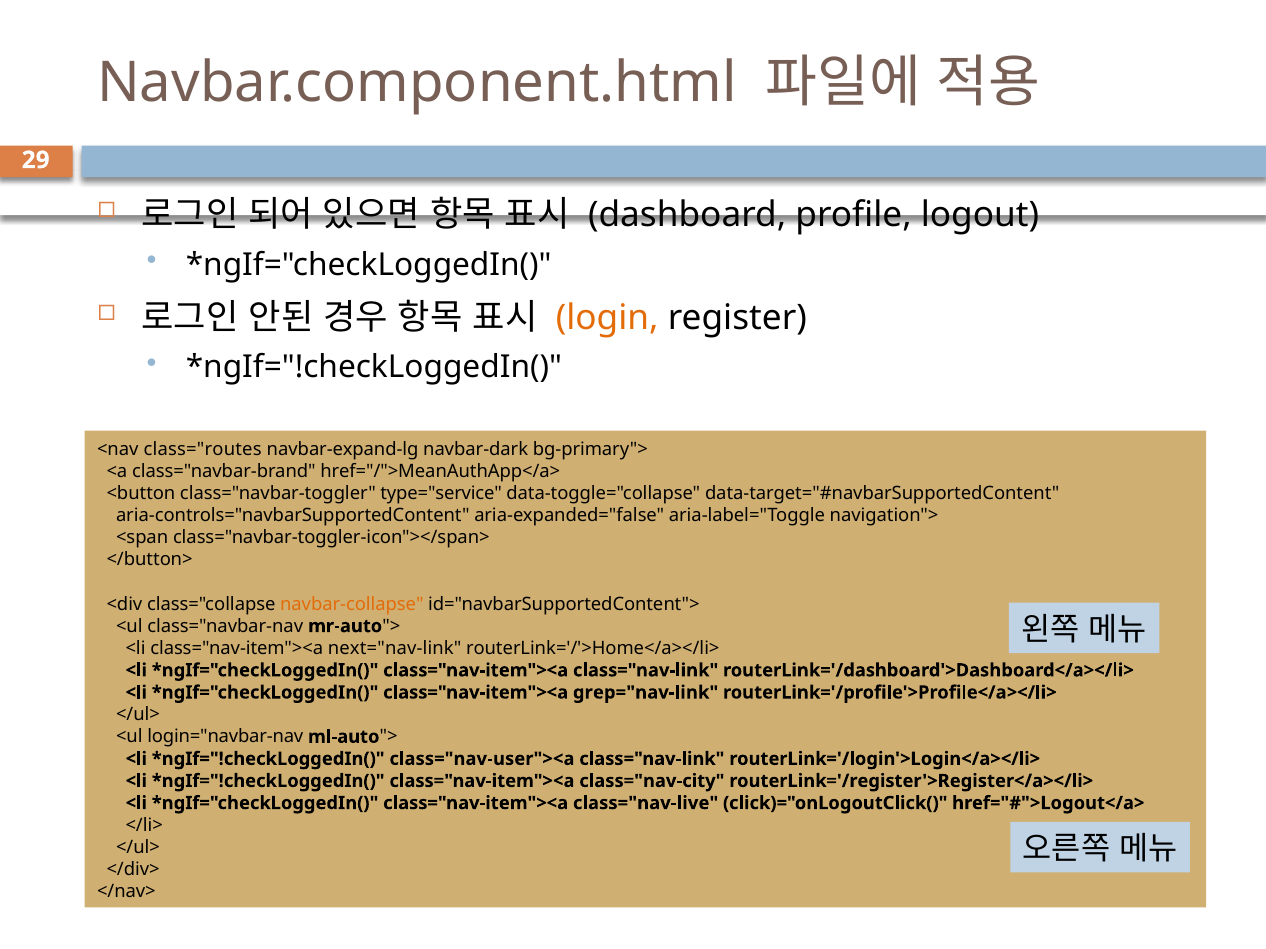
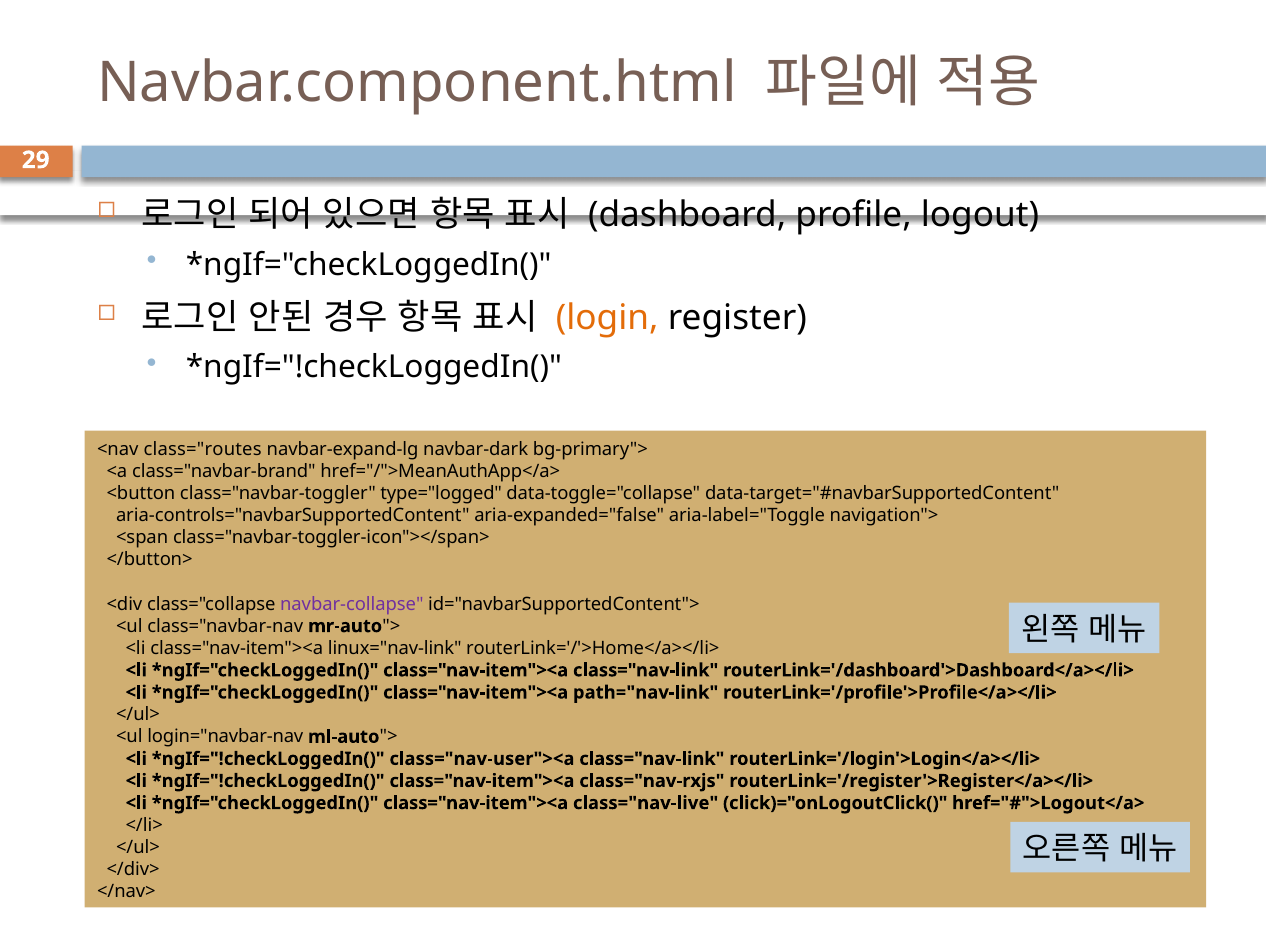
type="service: type="service -> type="logged (441, 494)
navbar-collapse colour: orange -> purple (352, 604)
next="nav-link: next="nav-link -> linux="nav-link (395, 649)
grep="nav-link: grep="nav-link -> path="nav-link (646, 693)
class="nav-city: class="nav-city -> class="nav-rxjs (652, 781)
